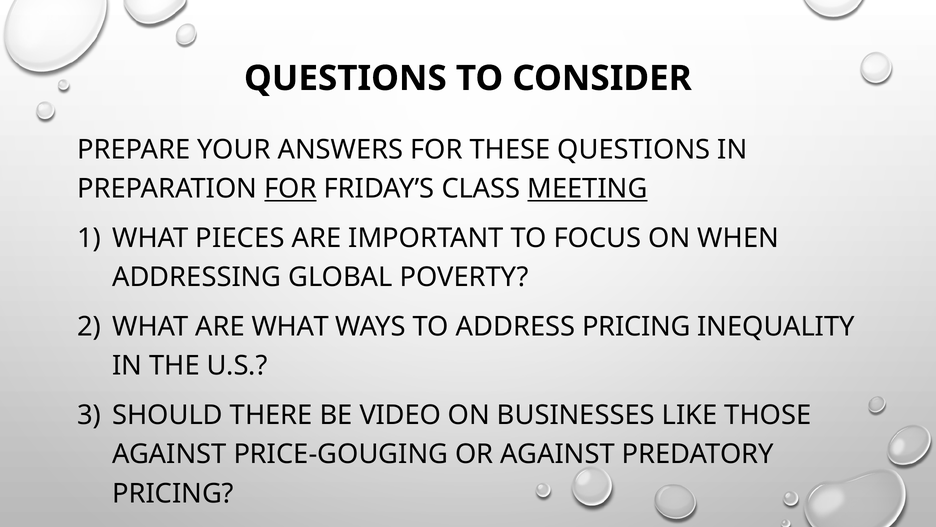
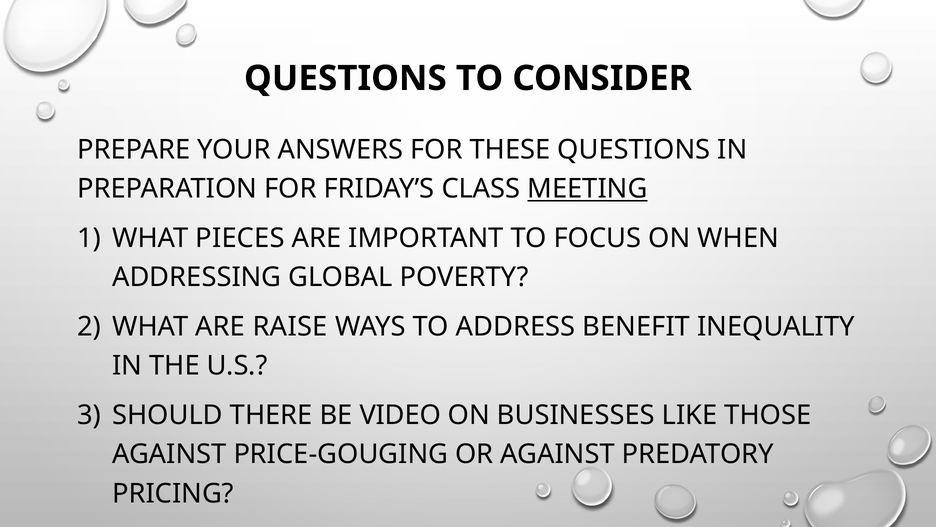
FOR underline: present -> none (290, 189)
ARE WHAT: WHAT -> RAISE (290, 326)
ADDRESS PRICING: PRICING -> BENEFIT (636, 326)
